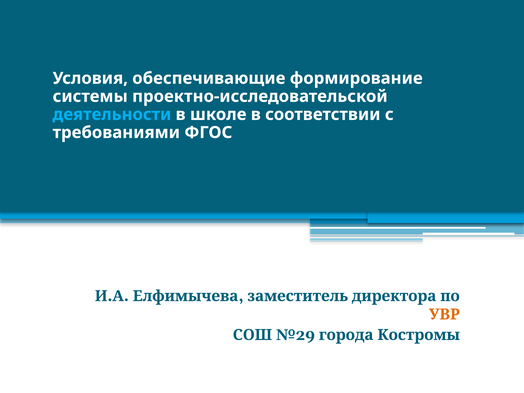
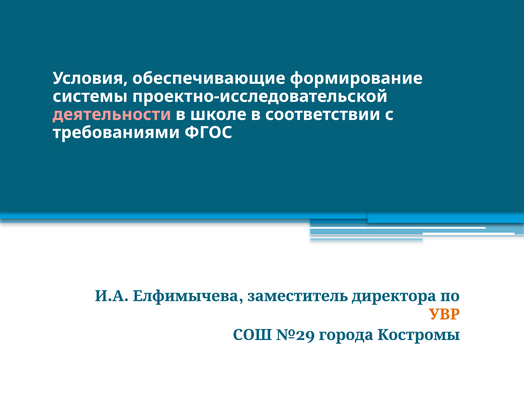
деятельности colour: light blue -> pink (112, 114)
